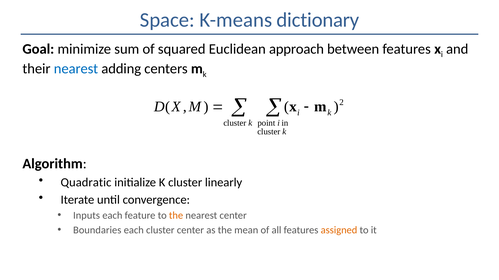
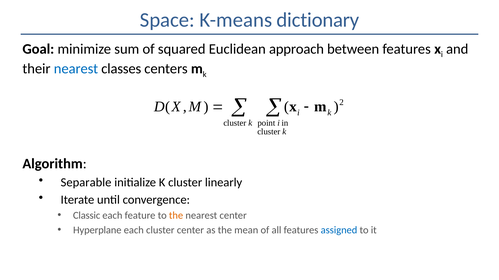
adding: adding -> classes (121, 69)
Quadratic: Quadratic -> Separable (86, 183)
Inputs: Inputs -> Classic (87, 216)
Boundaries: Boundaries -> Hyperplane (97, 230)
assigned colour: orange -> blue (339, 230)
